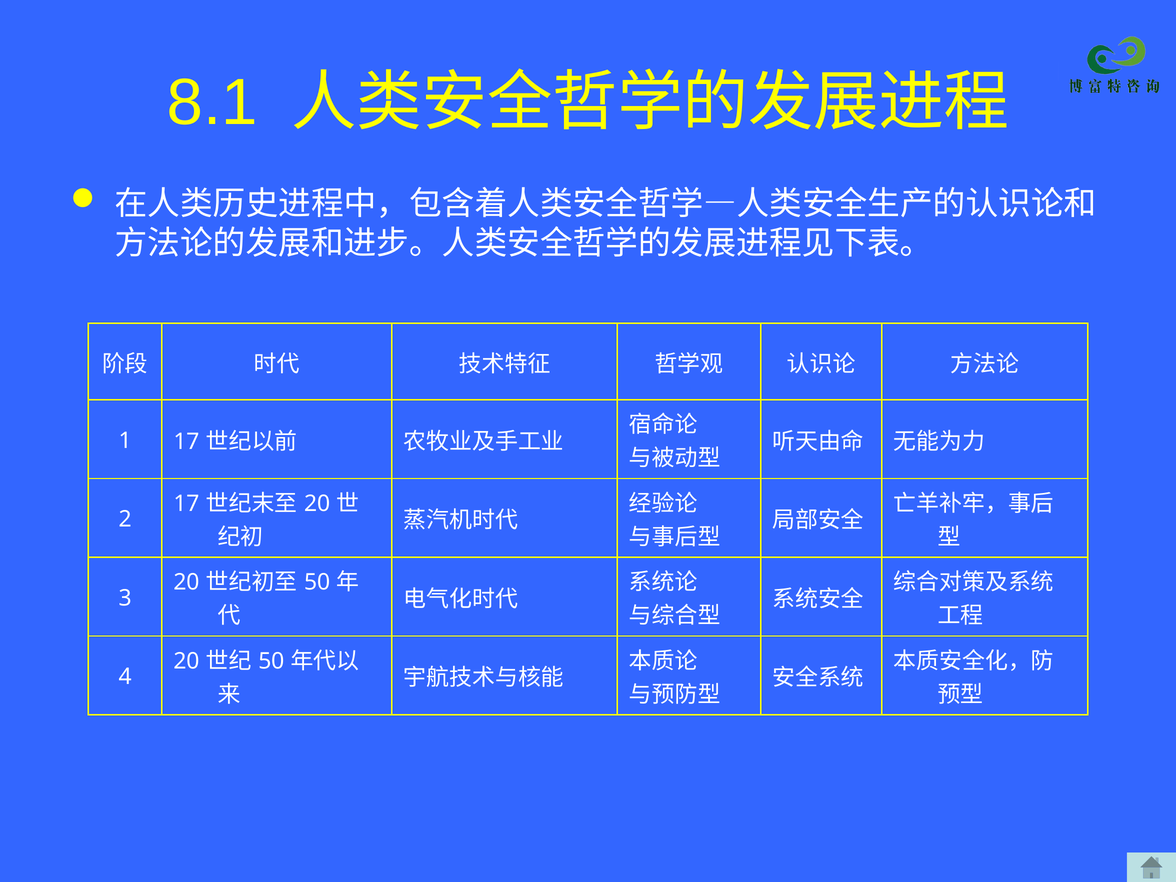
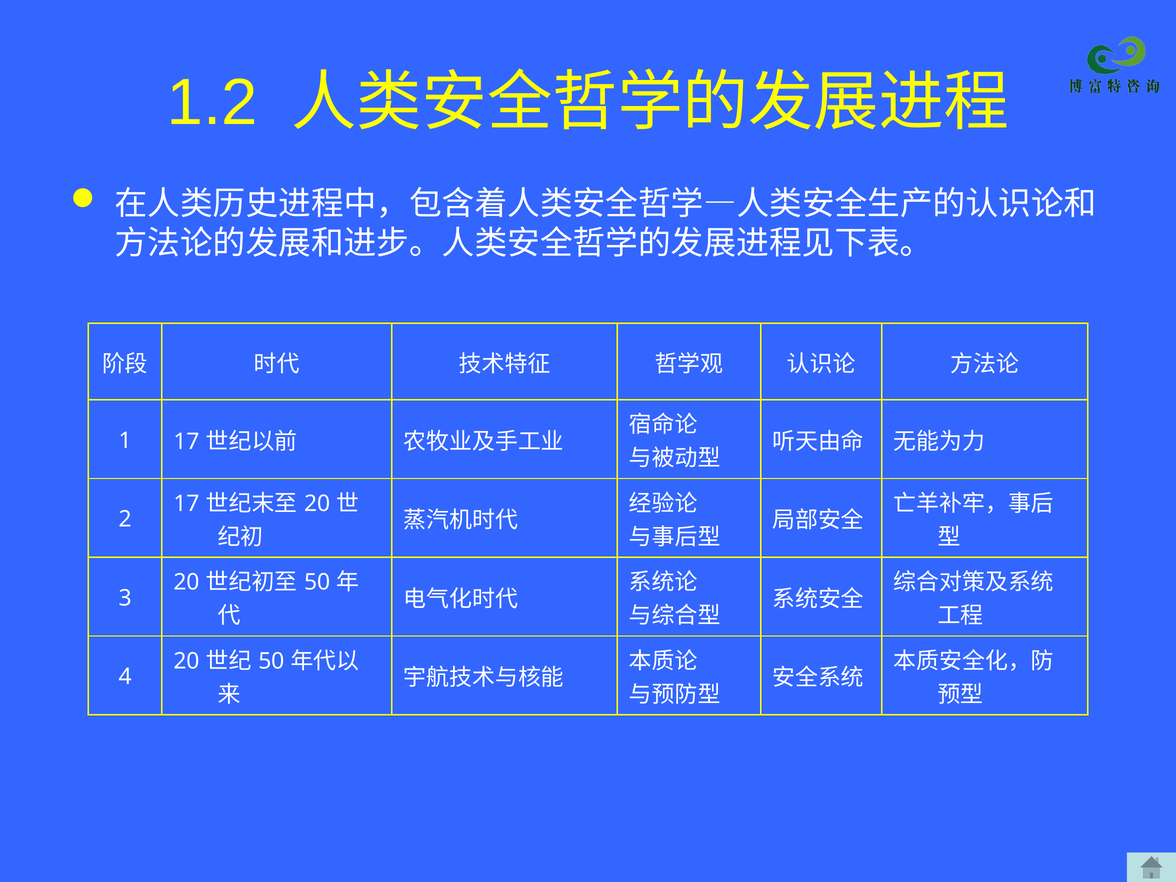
8.1: 8.1 -> 1.2 (212, 103)
